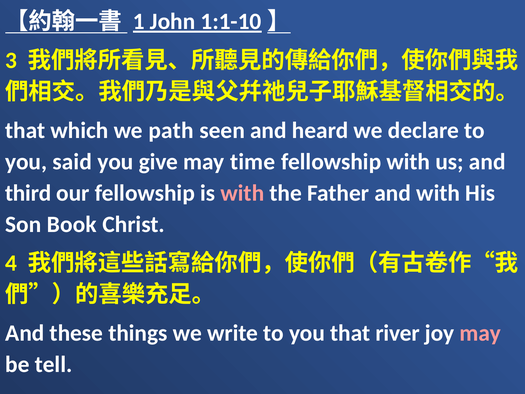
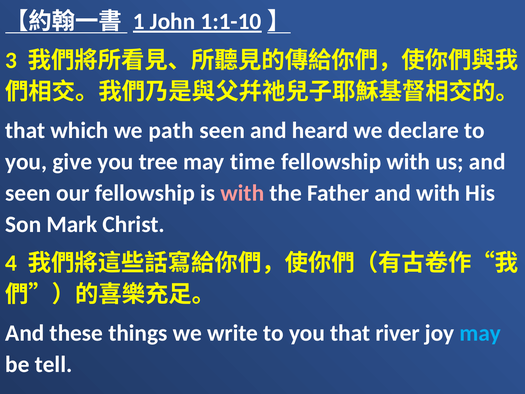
said: said -> give (72, 162)
give: give -> tree (158, 162)
third: third -> seen (28, 193)
Book: Book -> Mark (72, 224)
may colour: pink -> light blue (480, 333)
